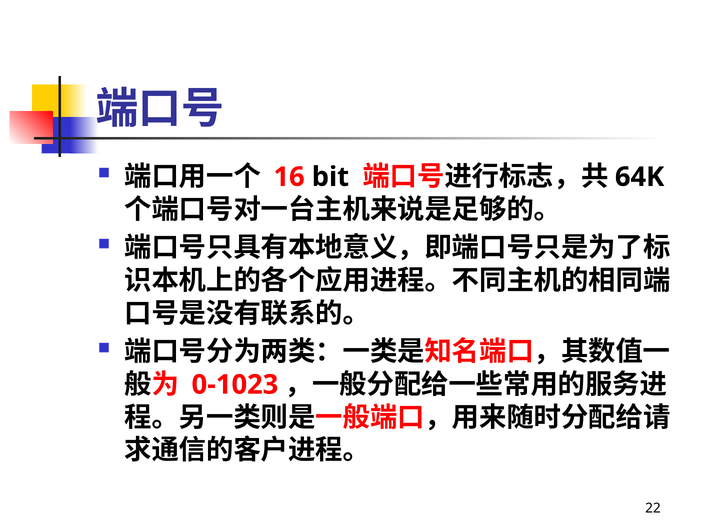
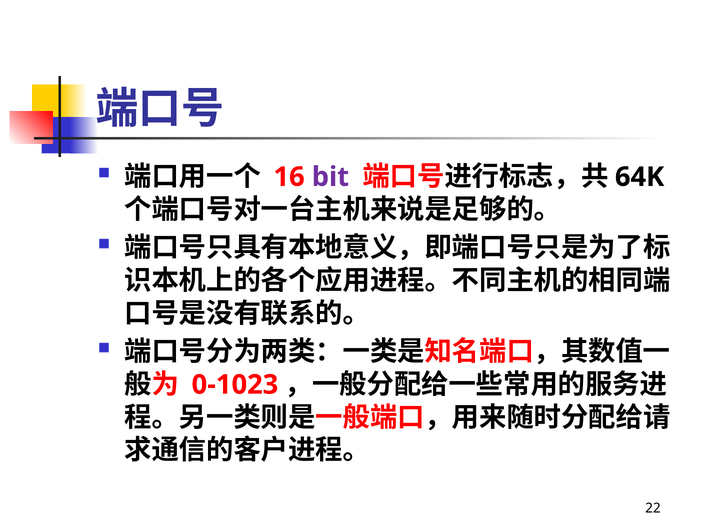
bit colour: black -> purple (330, 177)
